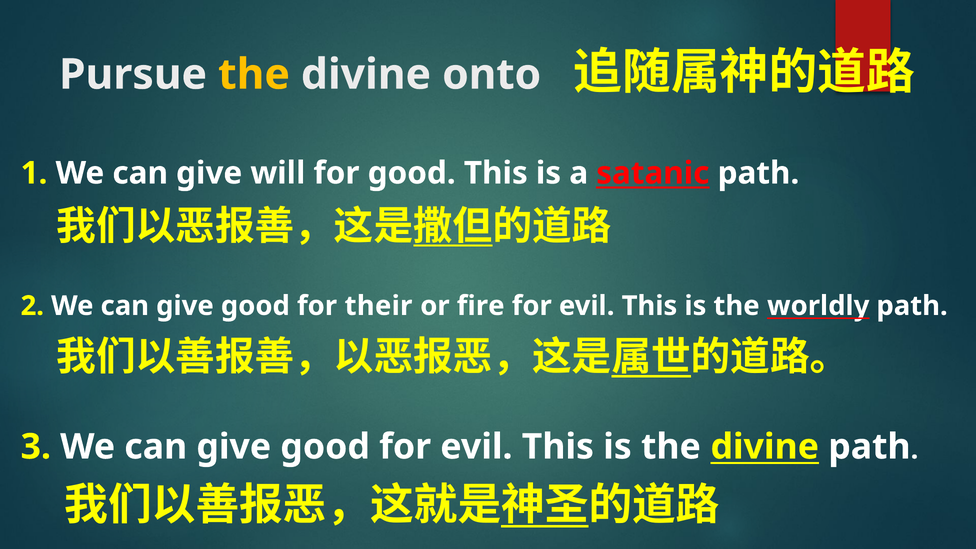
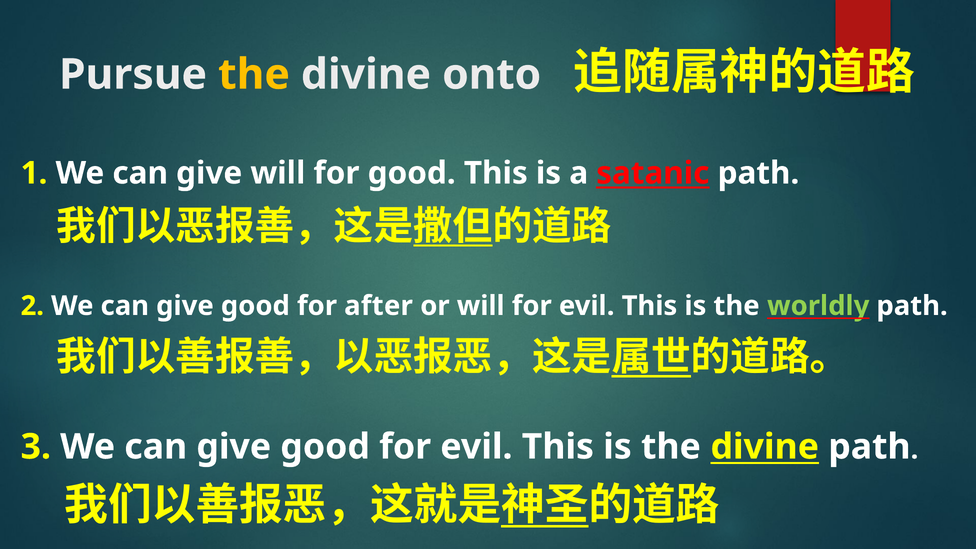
their: their -> after (378, 306)
or fire: fire -> will (481, 306)
worldly colour: white -> light green (818, 306)
